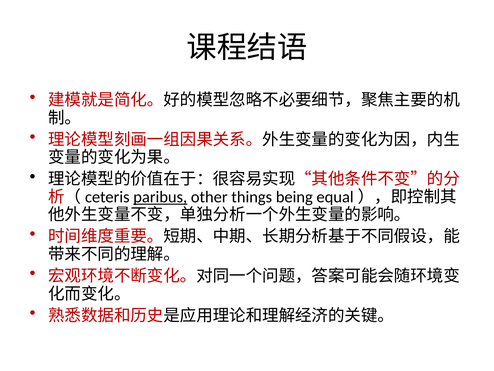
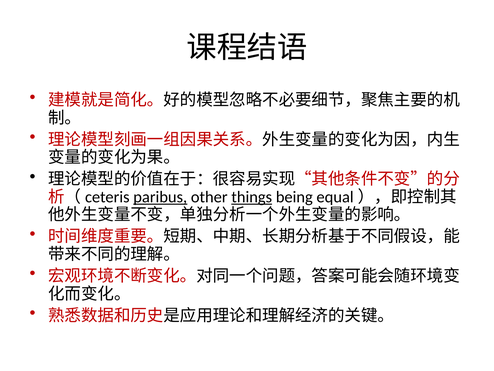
things underline: none -> present (252, 197)
